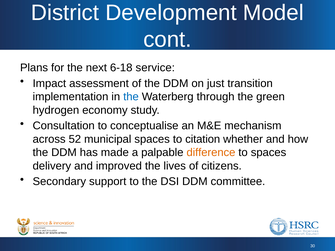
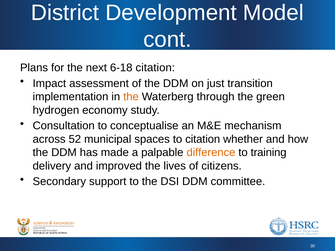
6-18 service: service -> citation (155, 68)
the colour: blue -> orange (131, 97)
to spaces: spaces -> training (269, 153)
